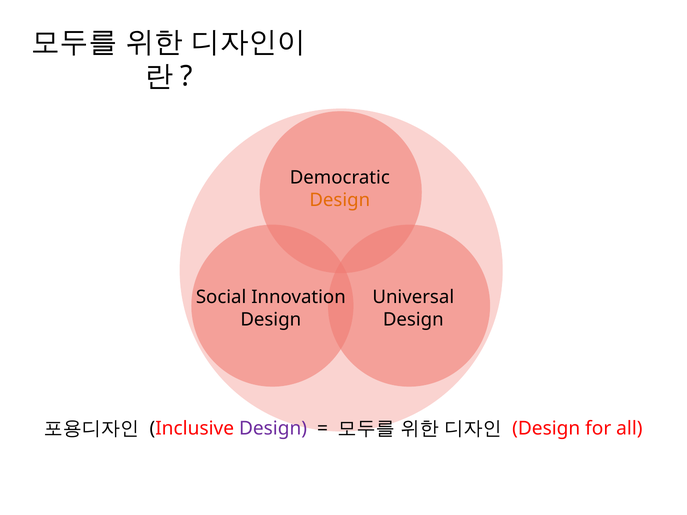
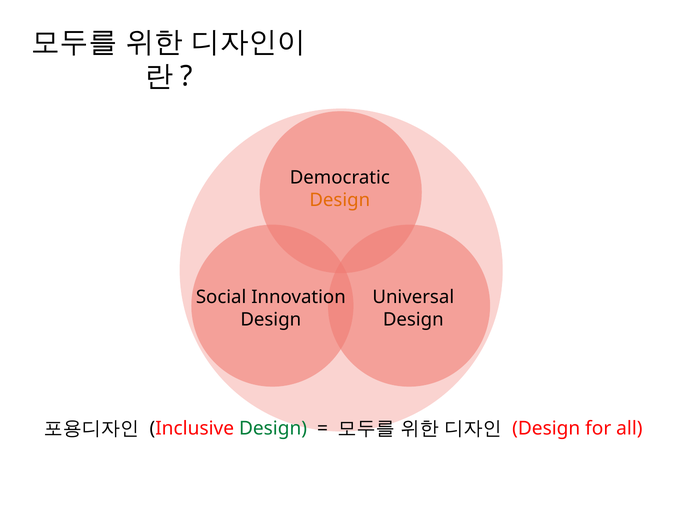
Design colour: purple -> green (273, 429)
